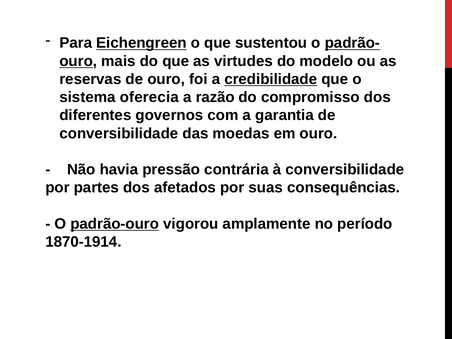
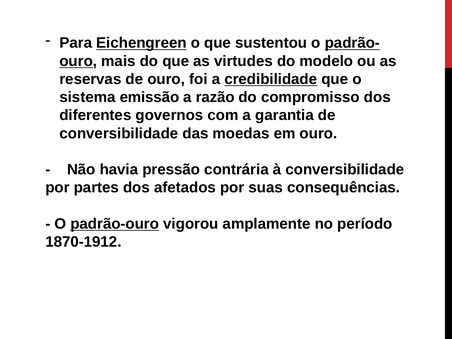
oferecia: oferecia -> emissão (149, 97)
1870-1914: 1870-1914 -> 1870-1912 (83, 242)
